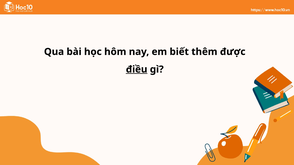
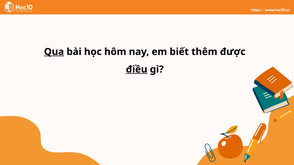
Qua underline: none -> present (54, 52)
